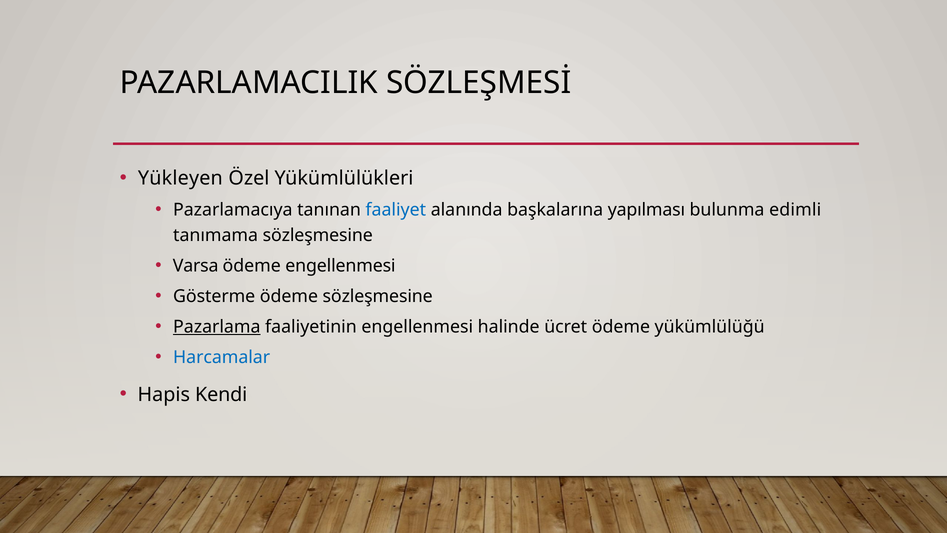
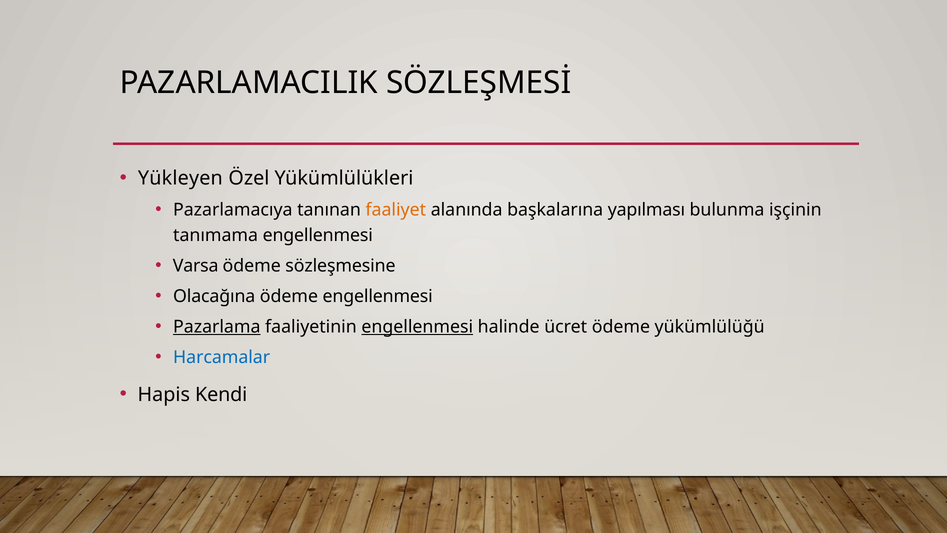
faaliyet colour: blue -> orange (396, 210)
edimli: edimli -> işçinin (795, 210)
tanımama sözleşmesine: sözleşmesine -> engellenmesi (318, 235)
ödeme engellenmesi: engellenmesi -> sözleşmesine (340, 266)
Gösterme: Gösterme -> Olacağına (214, 296)
ödeme sözleşmesine: sözleşmesine -> engellenmesi (378, 296)
engellenmesi underline: none -> present (417, 327)
